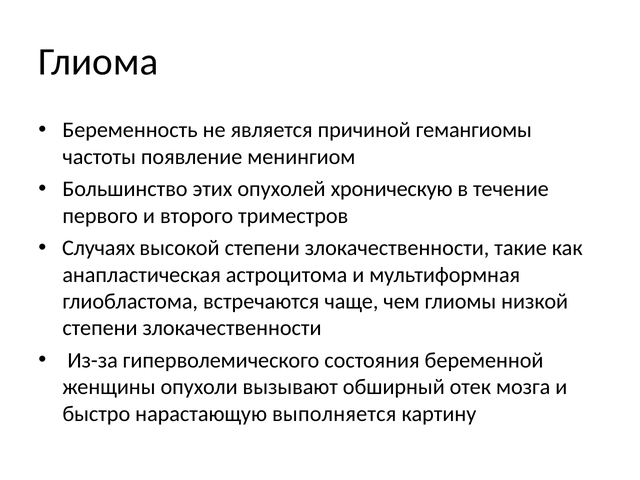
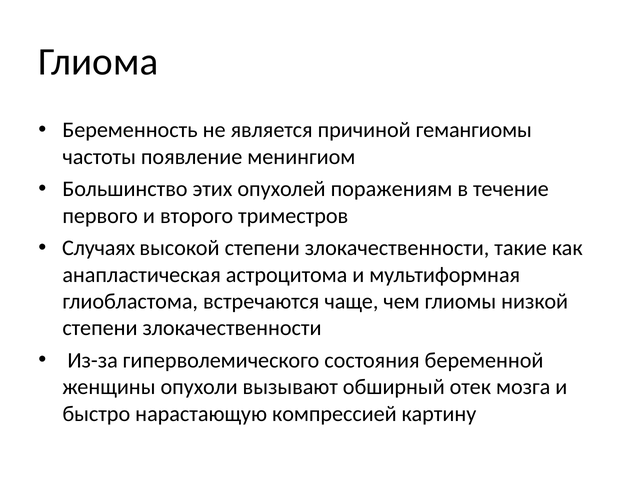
хроническую: хроническую -> поражениям (391, 189)
выполняется: выполняется -> компрессией (334, 414)
